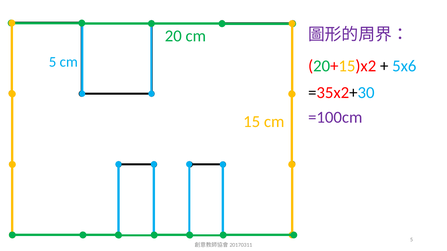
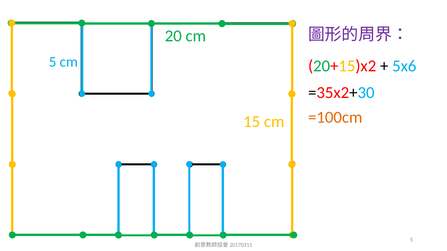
=100cm colour: purple -> orange (335, 117)
